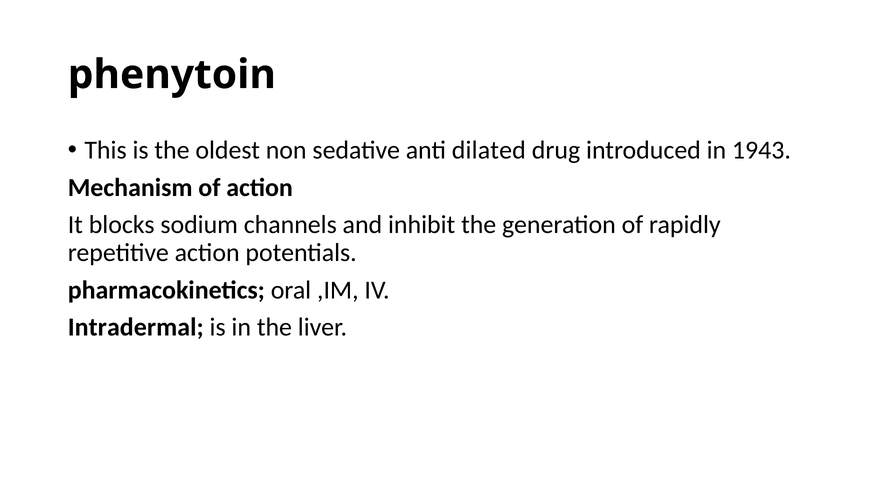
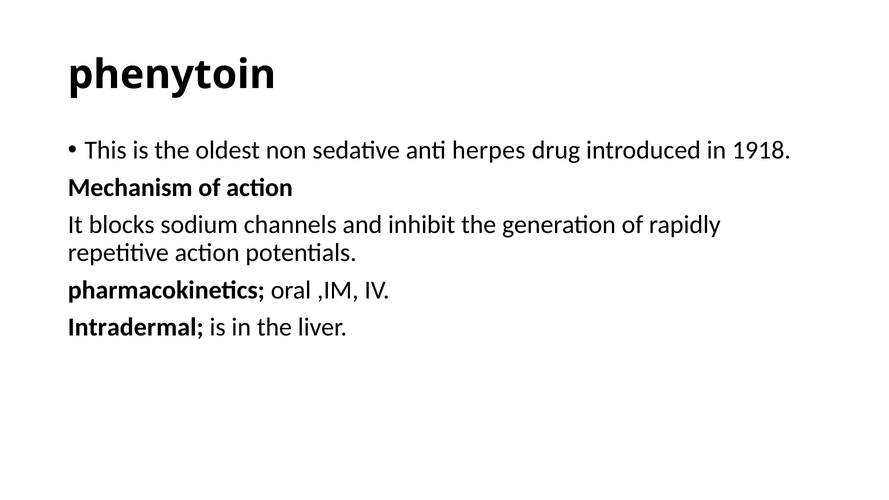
dilated: dilated -> herpes (489, 150)
1943: 1943 -> 1918 (761, 150)
